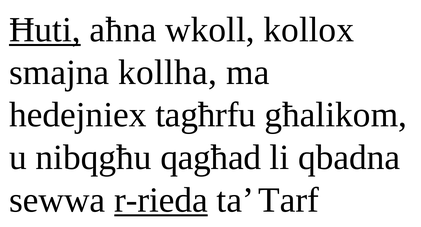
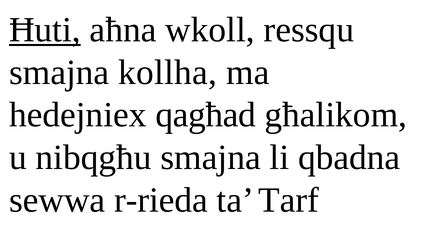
kollox: kollox -> ressqu (309, 30)
tagħrfu: tagħrfu -> qagħad (206, 115)
nibqgħu qagħad: qagħad -> smajna (211, 157)
r-rieda underline: present -> none (161, 200)
